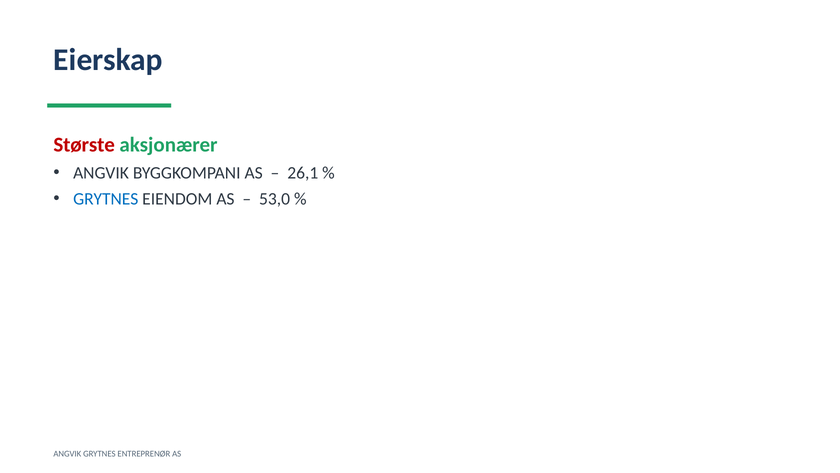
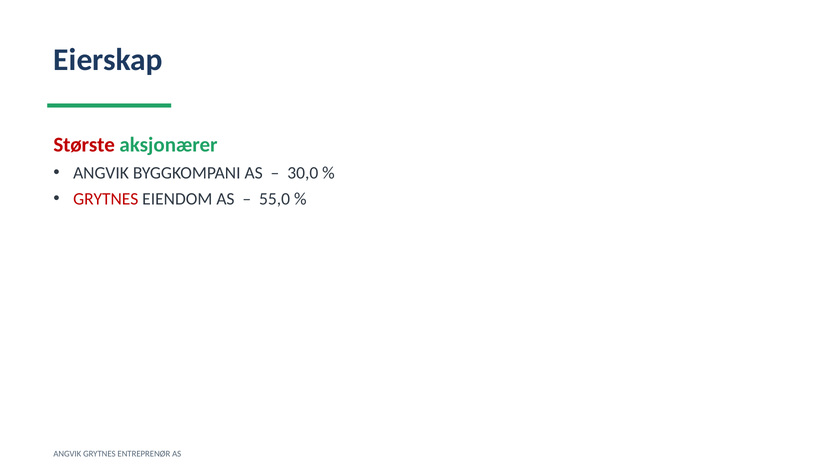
26,1: 26,1 -> 30,0 (303, 173)
GRYTNES colour: blue -> red (106, 199)
53,0: 53,0 -> 55,0 (275, 199)
